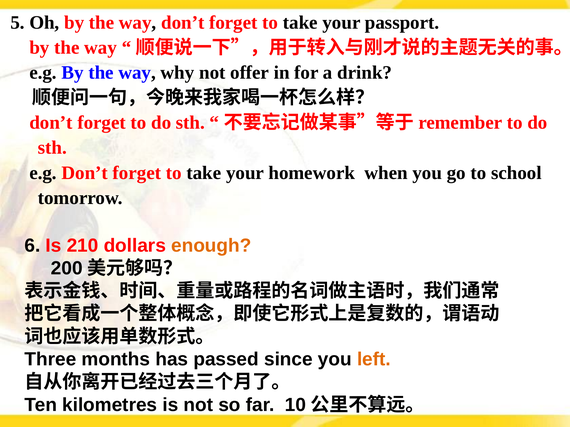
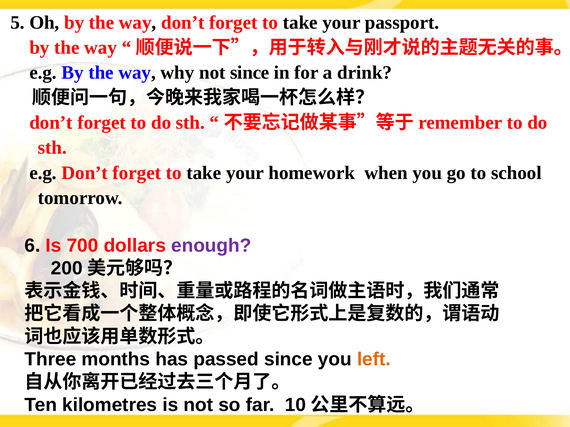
not offer: offer -> since (250, 73)
210: 210 -> 700 (83, 246)
enough colour: orange -> purple (211, 246)
